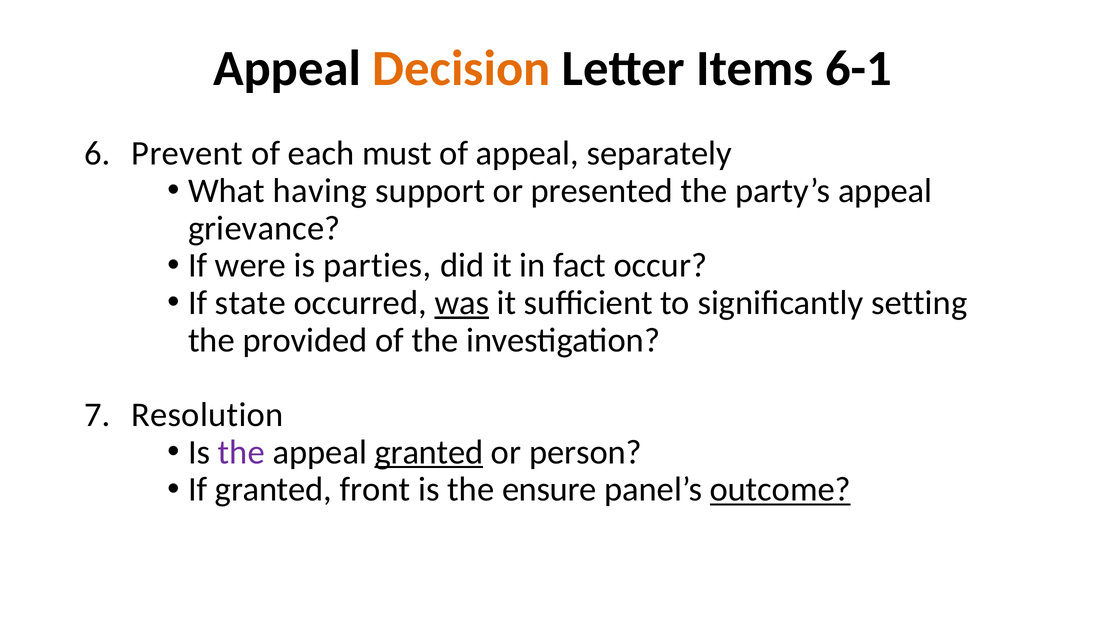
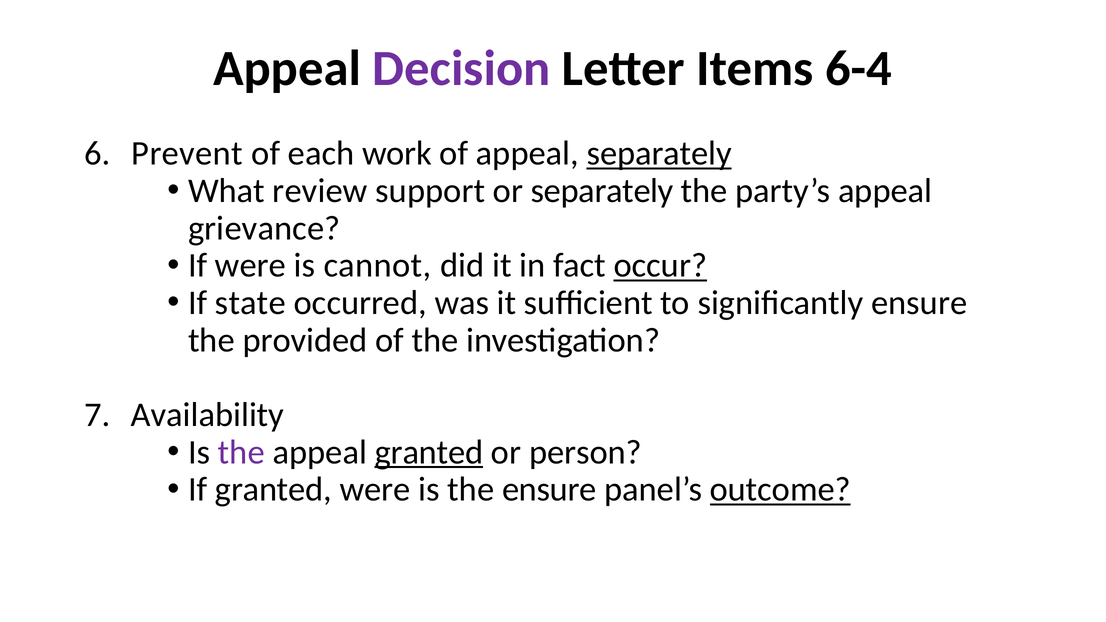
Decision colour: orange -> purple (461, 69)
6-1: 6-1 -> 6-4 (858, 69)
must: must -> work (397, 154)
separately underline: none -> present (659, 154)
having: having -> review (320, 191)
or presented: presented -> separately (602, 191)
parties: parties -> cannot (377, 266)
occur underline: none -> present (660, 266)
was underline: present -> none (462, 303)
significantly setting: setting -> ensure (919, 303)
Resolution: Resolution -> Availability (207, 415)
granted front: front -> were (375, 490)
